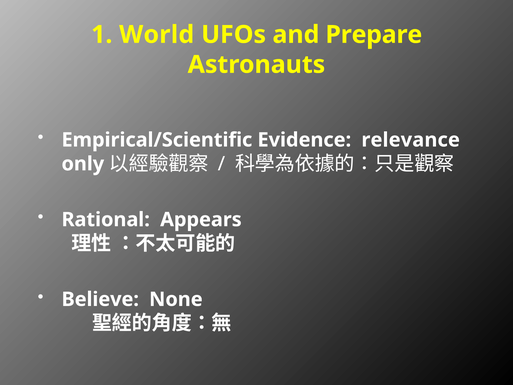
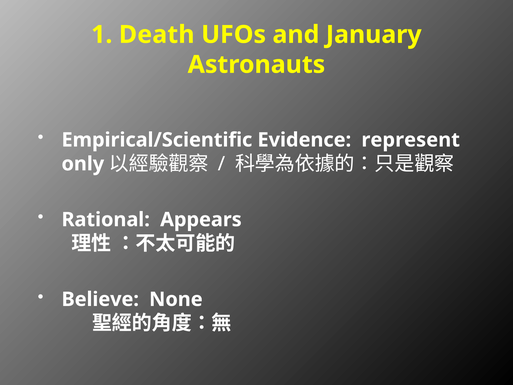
World: World -> Death (157, 35)
Prepare: Prepare -> January (374, 35)
relevance: relevance -> represent (411, 140)
